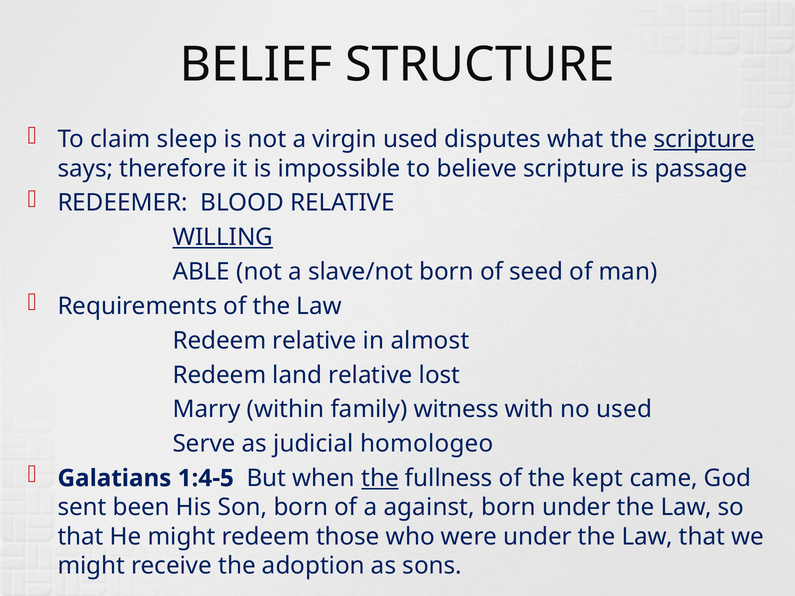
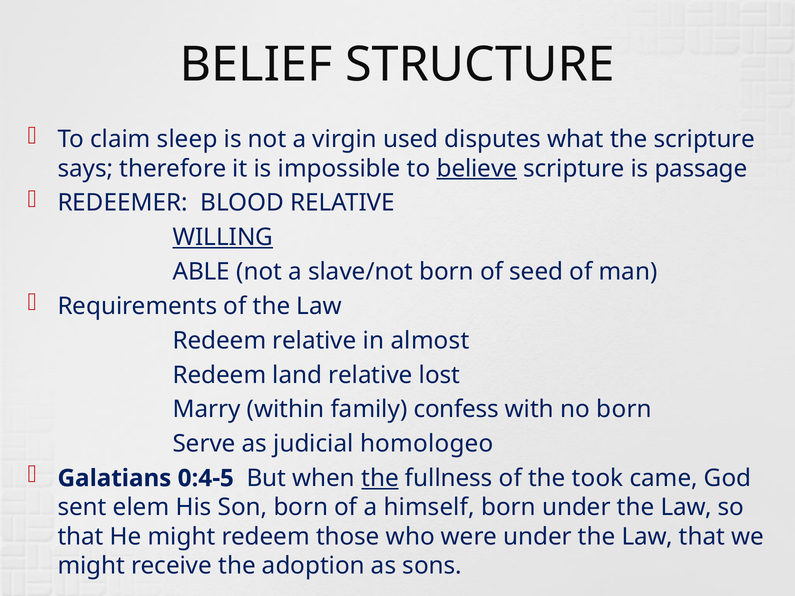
scripture underline: present -> none (704, 139)
believe underline: none -> present (477, 169)
witness: witness -> confess (456, 410)
no used: used -> born (624, 410)
1:4-5: 1:4-5 -> 0:4-5 (206, 478)
kept: kept -> took (598, 478)
been: been -> elem (141, 508)
against: against -> himself (429, 508)
